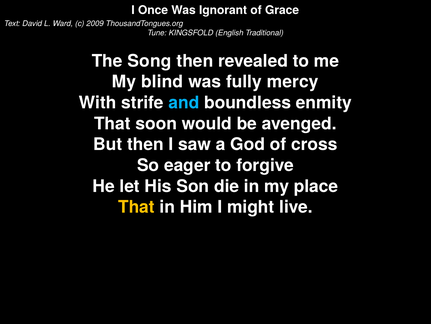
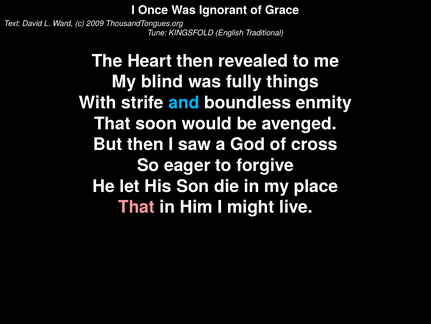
Song: Song -> Heart (150, 61)
mercy: mercy -> things (293, 82)
That colour: yellow -> pink (136, 207)
